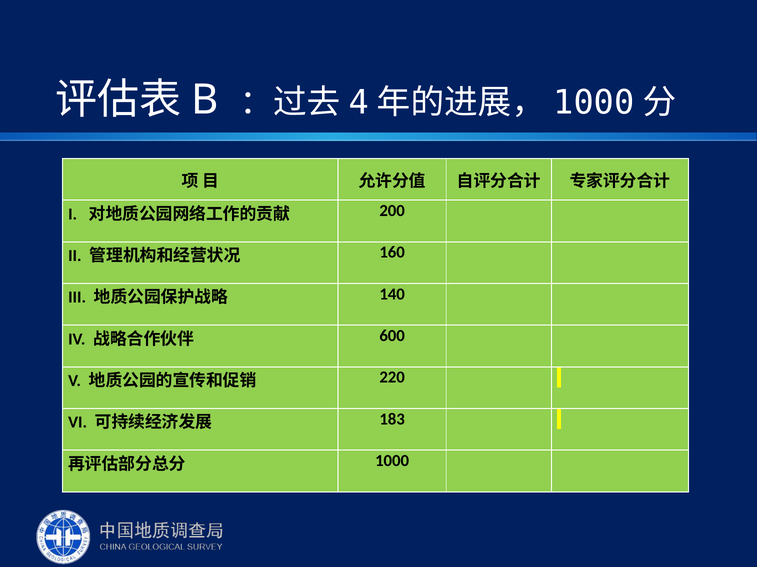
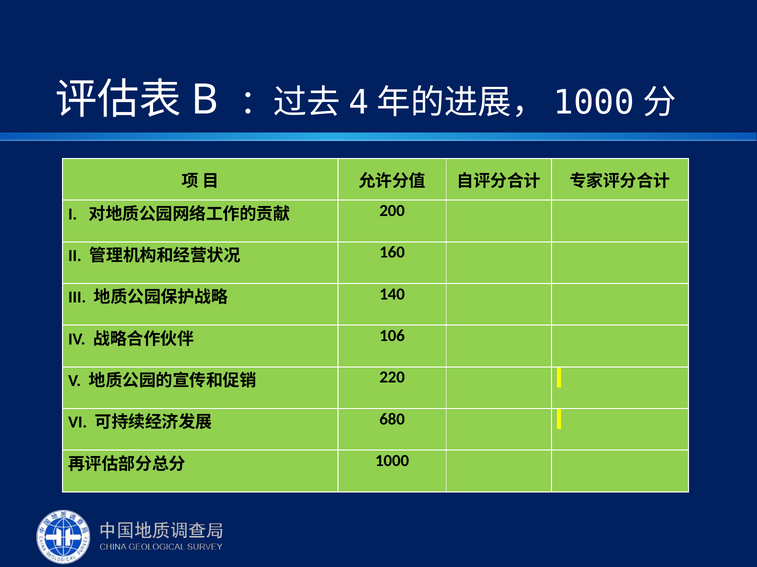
600: 600 -> 106 (392, 336)
183: 183 -> 680 (392, 420)
